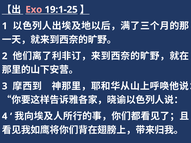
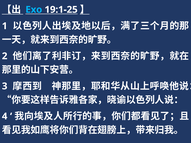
Exo colour: pink -> light blue (34, 10)
